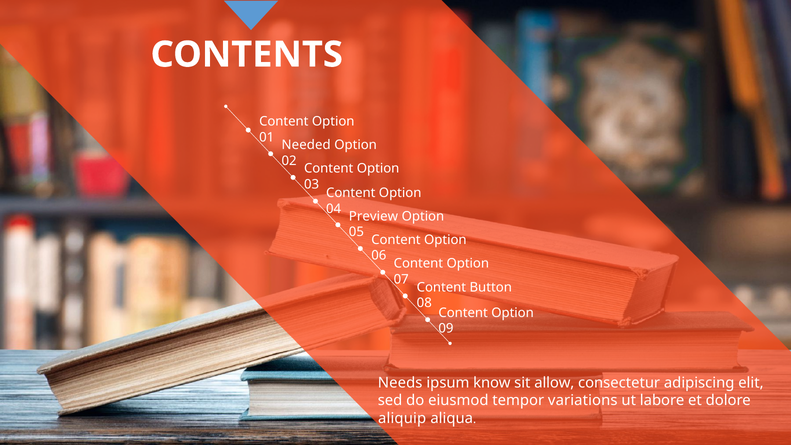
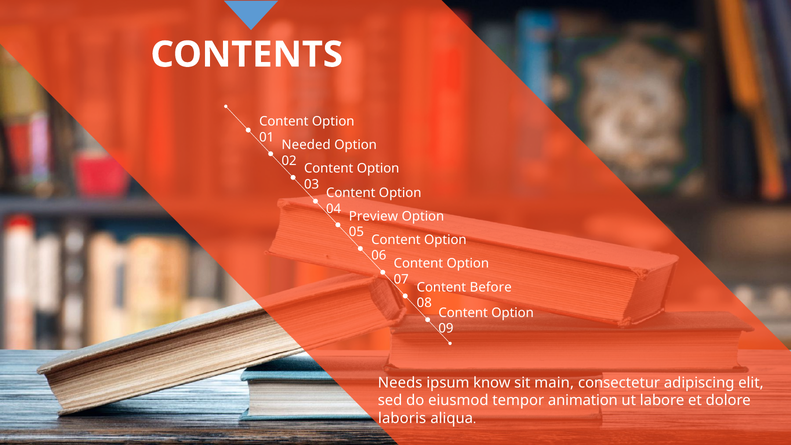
Button: Button -> Before (491, 287)
allow: allow -> main (554, 383)
variations: variations -> animation (583, 400)
aliquip: aliquip -> laboris (402, 418)
